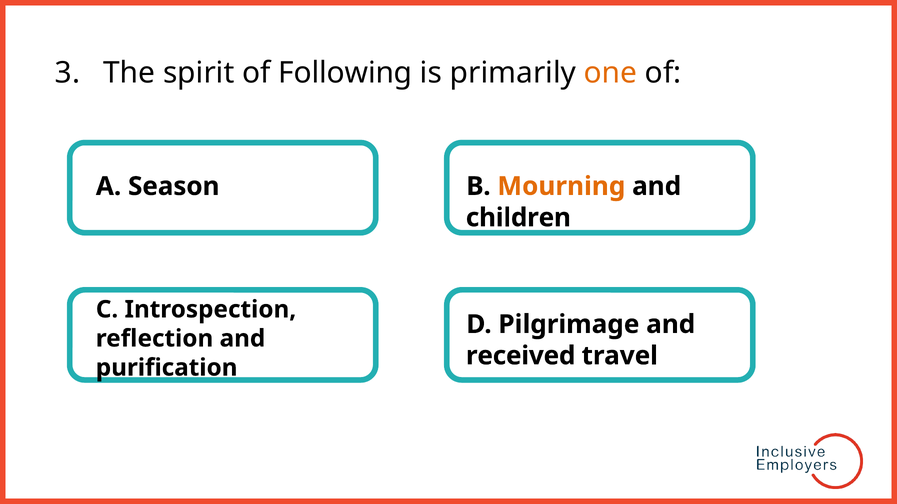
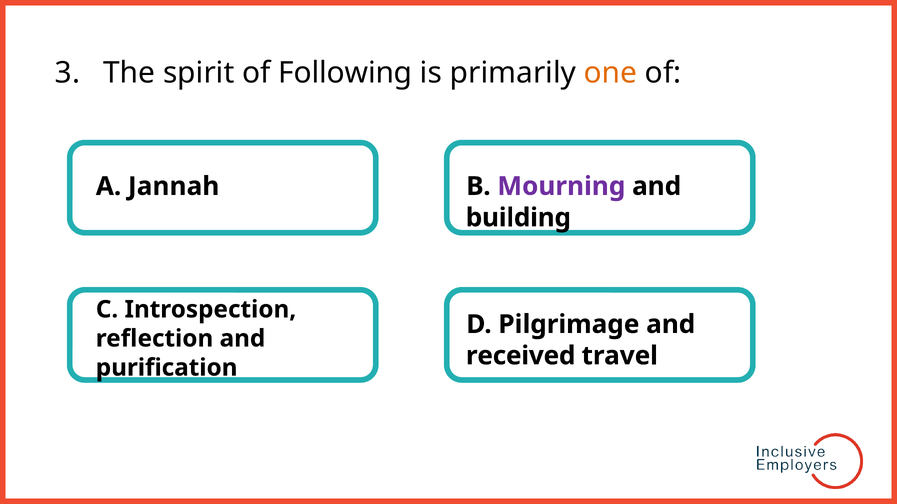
Season: Season -> Jannah (174, 187)
Mourning colour: orange -> purple (561, 186)
children: children -> building (518, 218)
